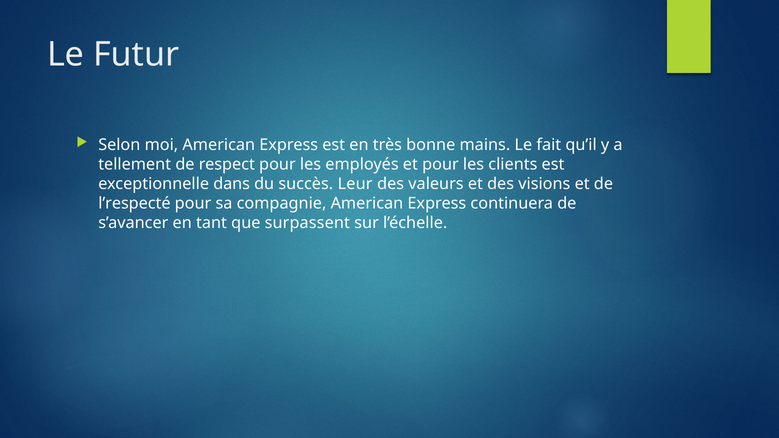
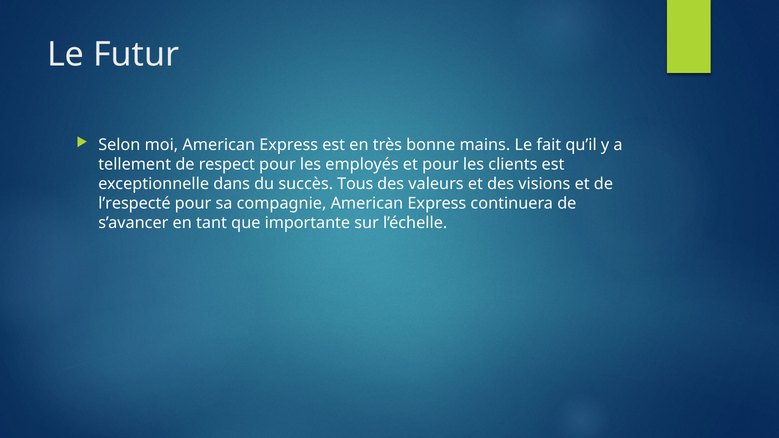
Leur: Leur -> Tous (355, 184)
surpassent: surpassent -> importante (307, 223)
